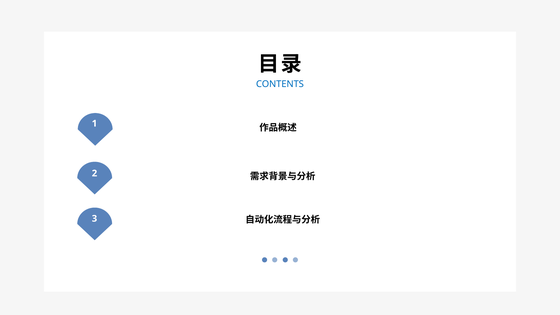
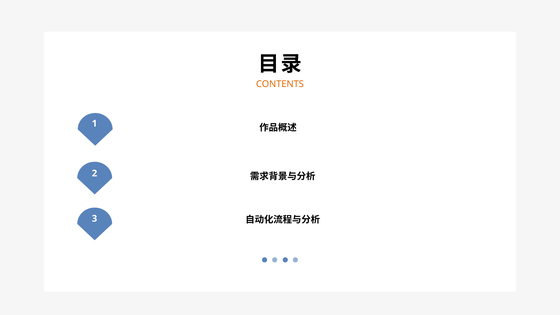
CONTENTS colour: blue -> orange (280, 84)
